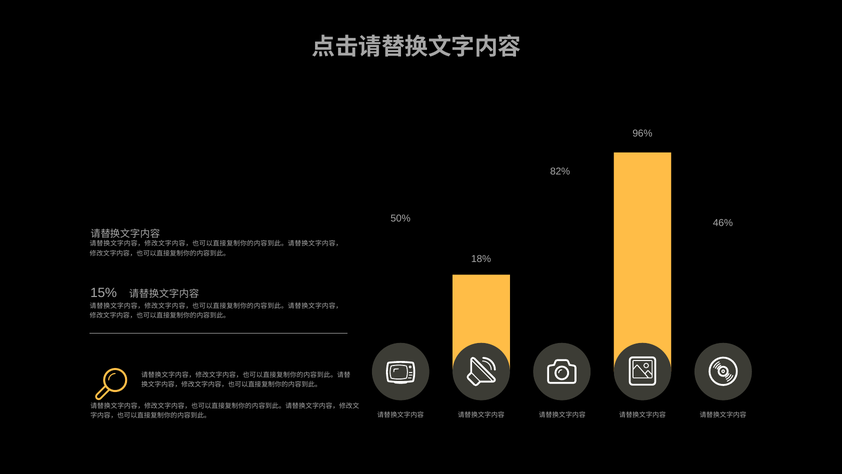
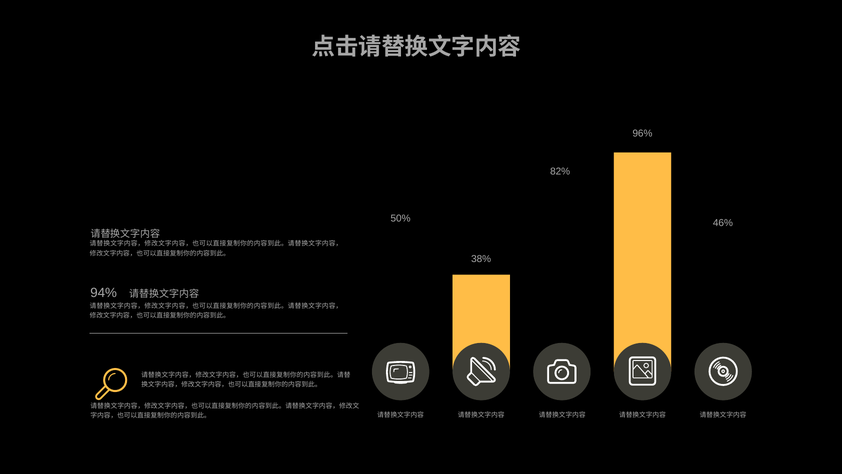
18%: 18% -> 38% (481, 259)
15%: 15% -> 94% (104, 293)
